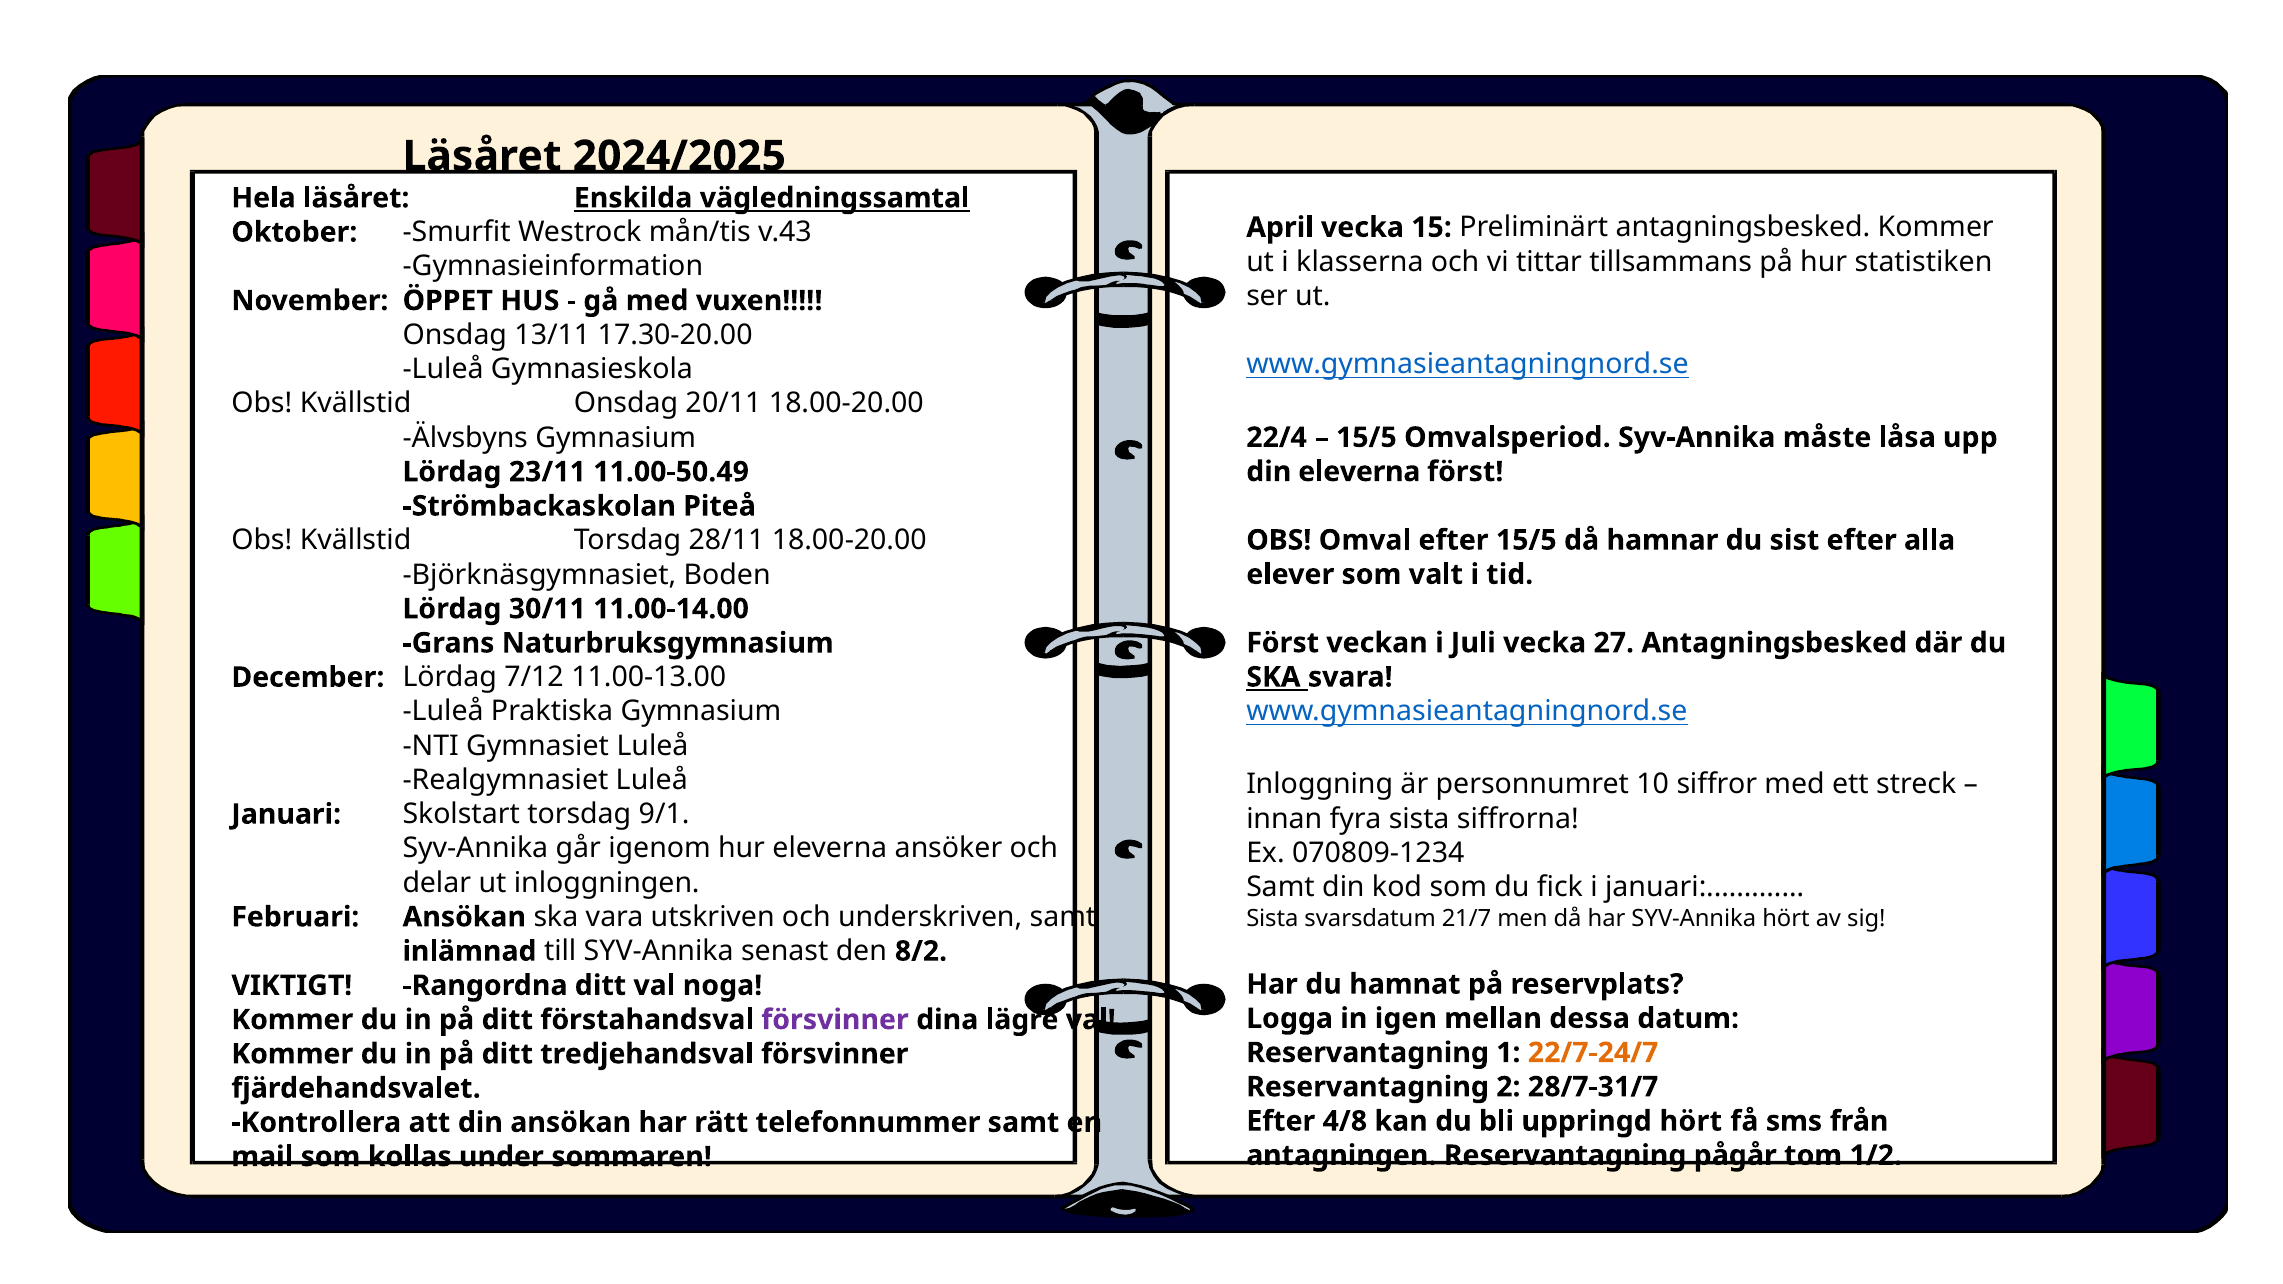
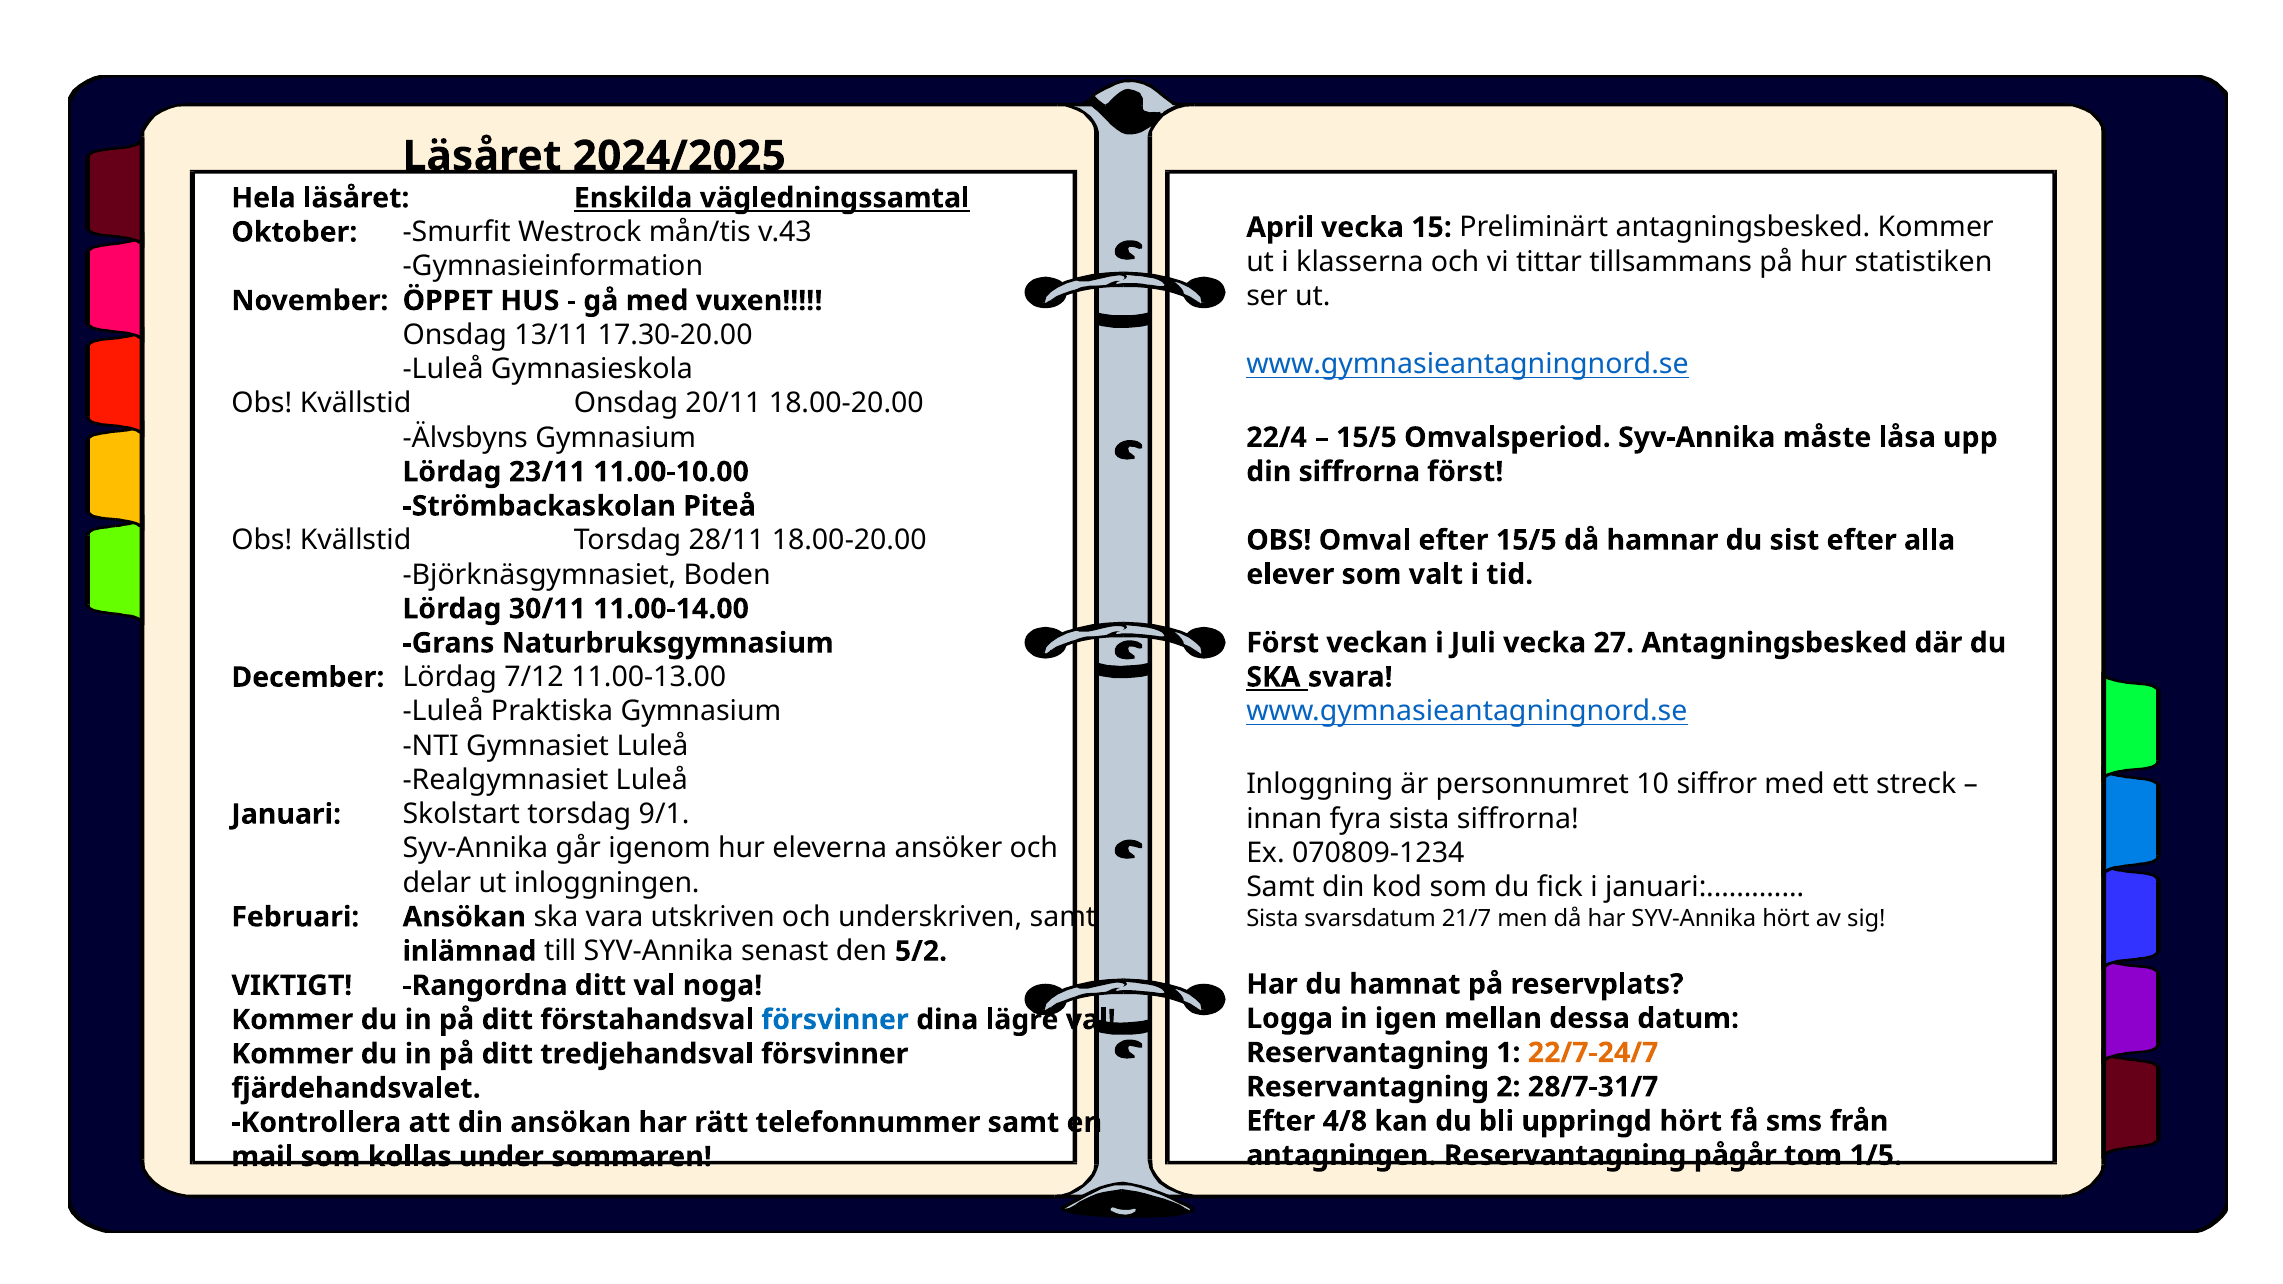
din eleverna: eleverna -> siffrorna (1359, 472)
11.00-50.49: 11.00-50.49 -> 11.00-10.00 (671, 472)
8/2: 8/2 -> 5/2 (921, 951)
försvinner colour: purple -> blue (835, 1020)
1/2: 1/2 -> 1/5 (1876, 1156)
